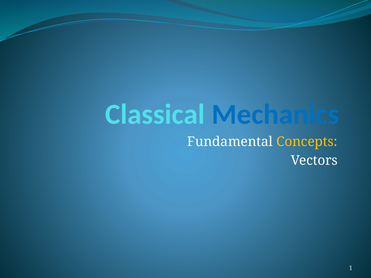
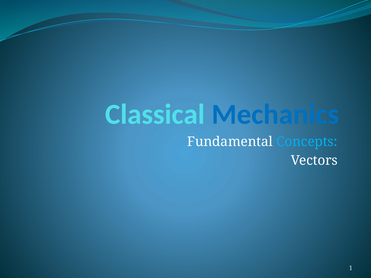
Concepts colour: yellow -> light blue (307, 142)
